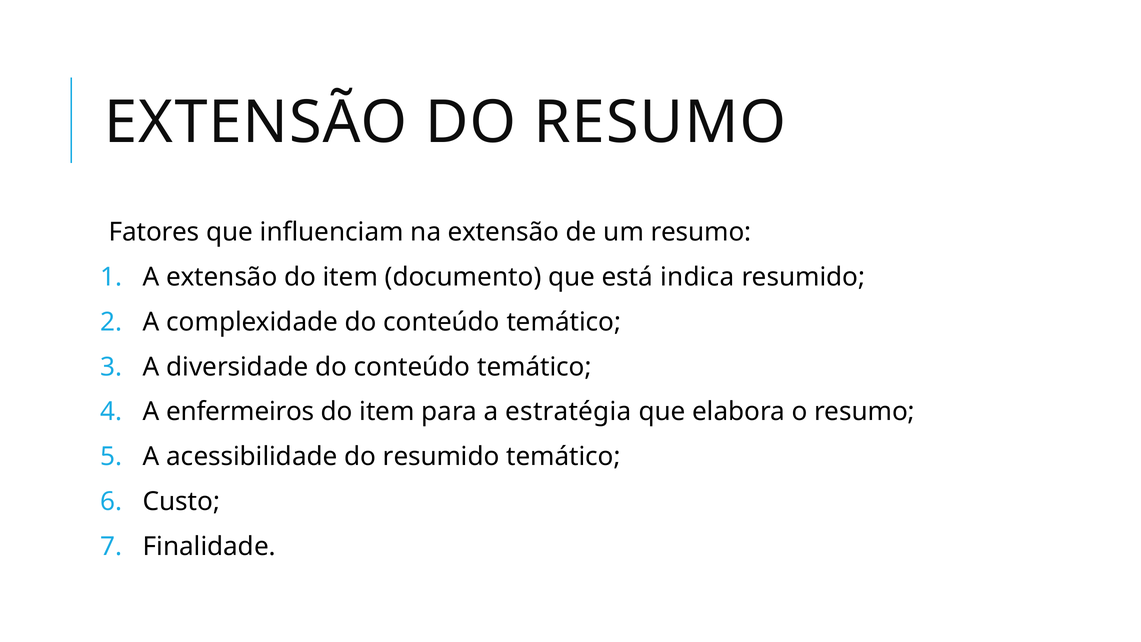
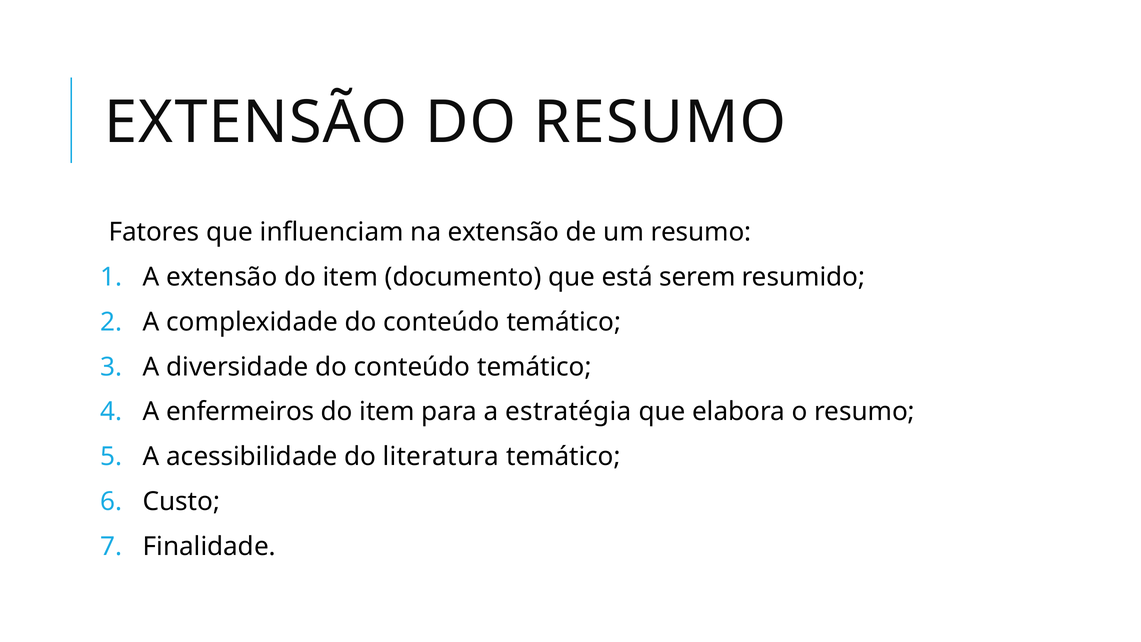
indica: indica -> serem (697, 277)
do resumido: resumido -> literatura (441, 457)
